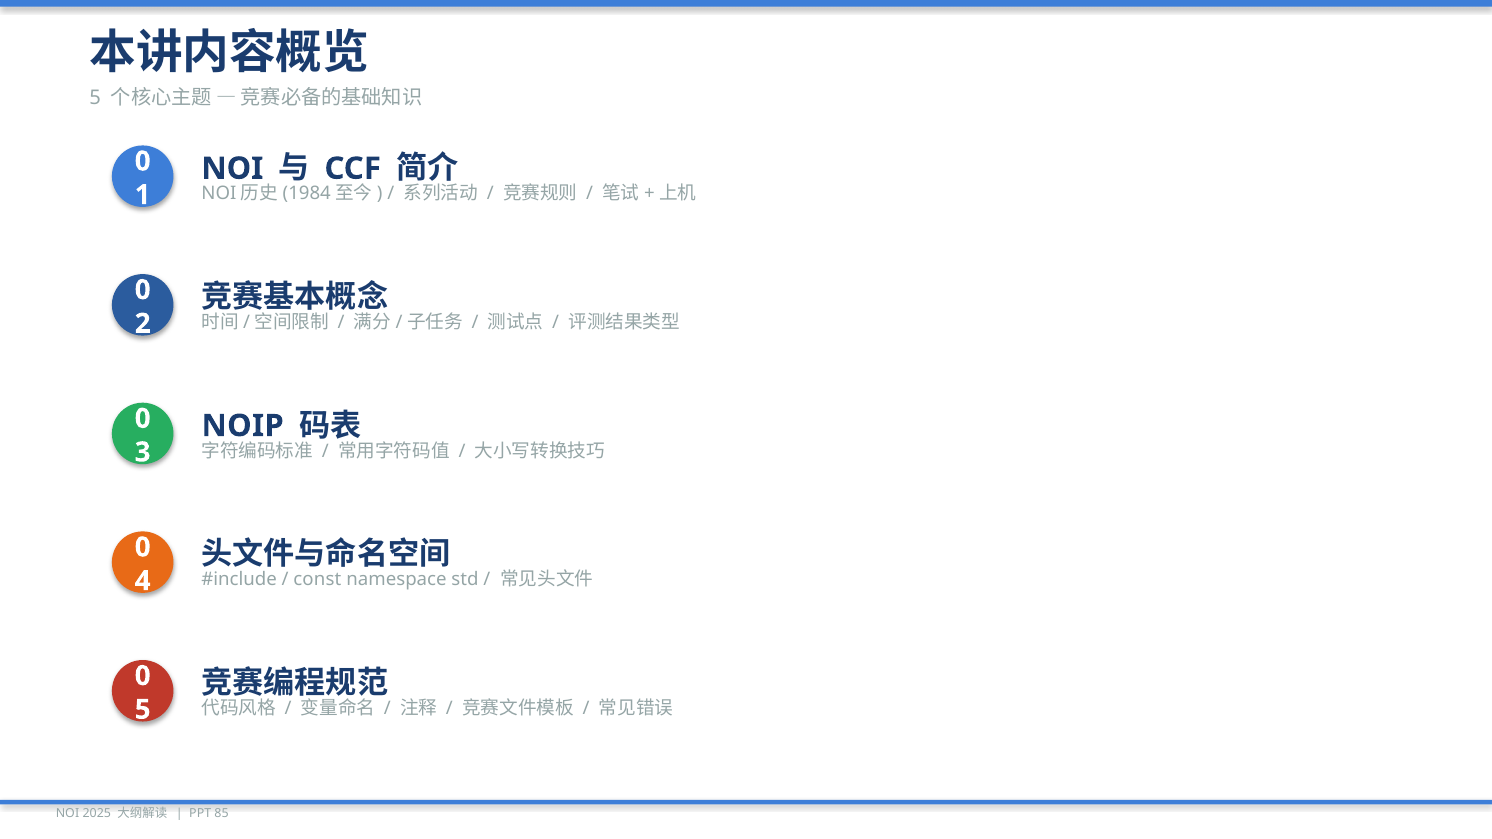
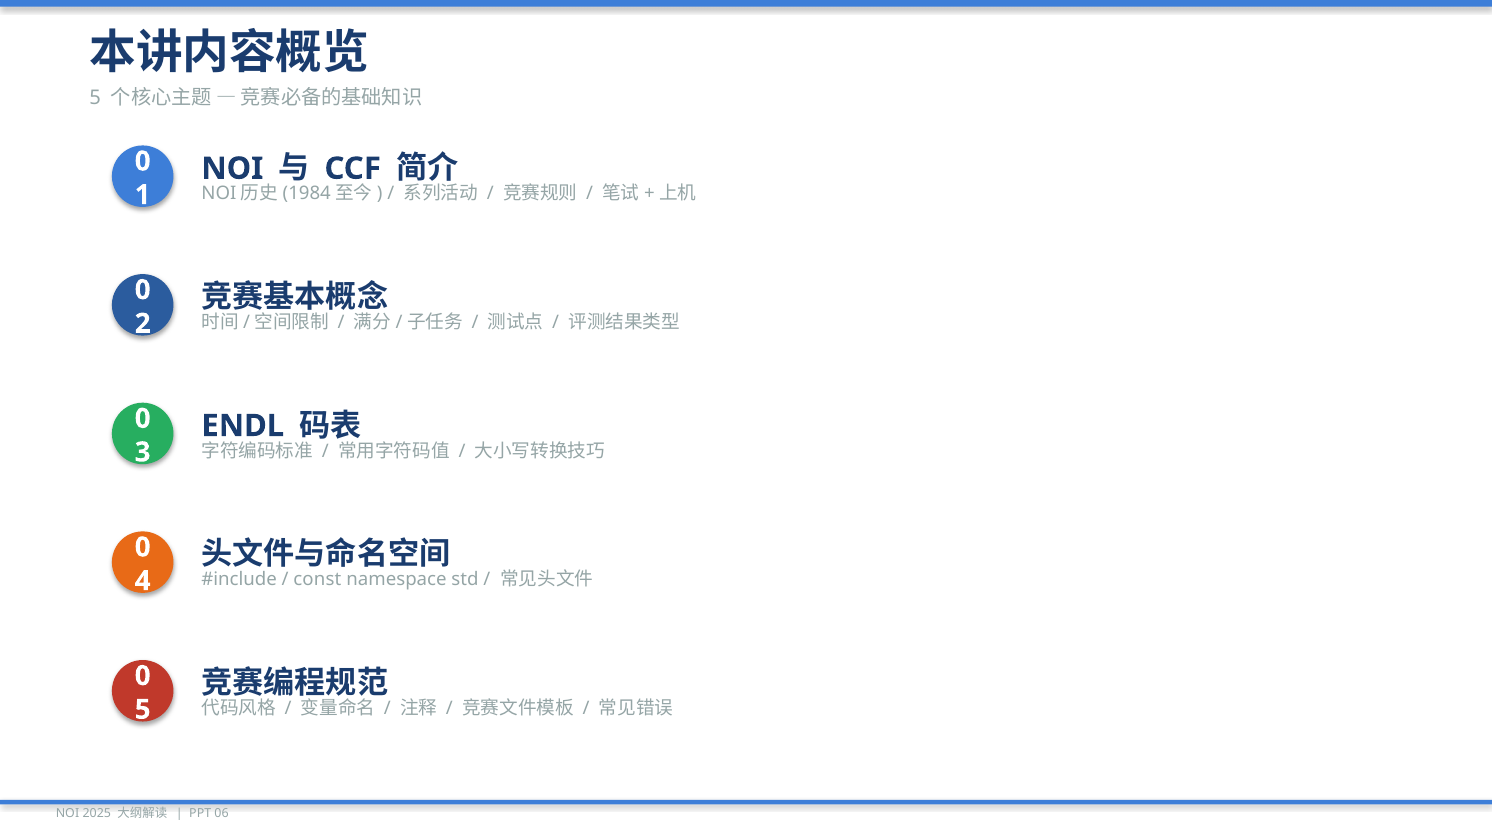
NOIP: NOIP -> ENDL (243, 426)
85: 85 -> 06 (222, 814)
